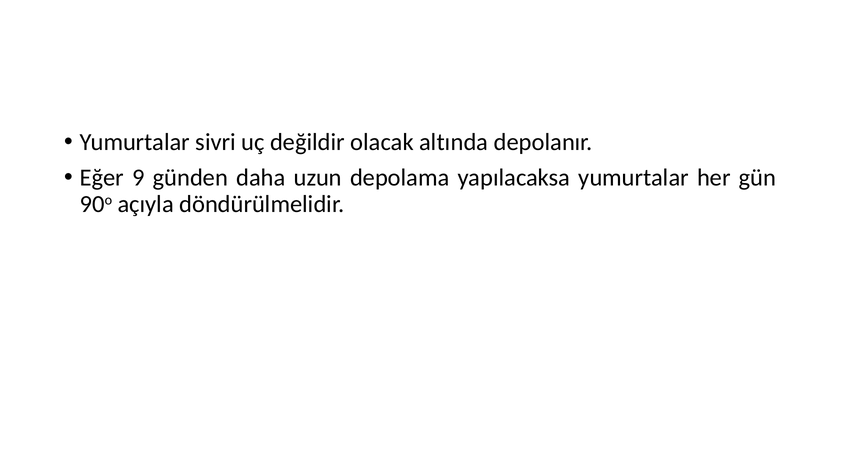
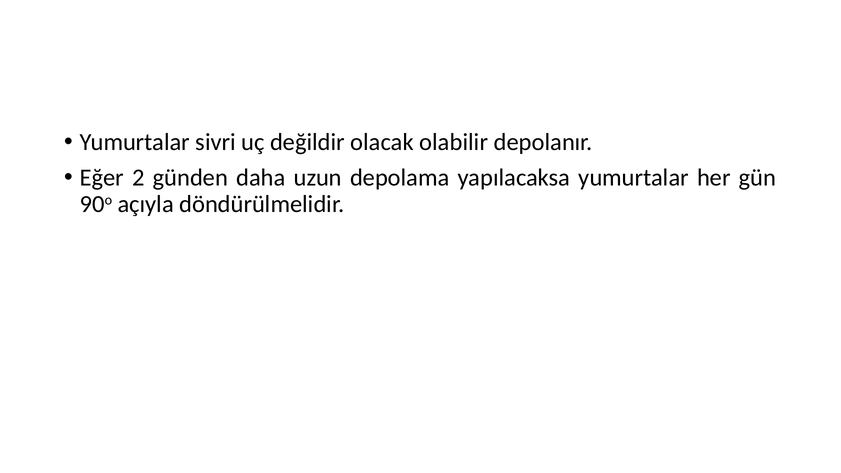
altında: altında -> olabilir (454, 142)
9: 9 -> 2 (138, 177)
